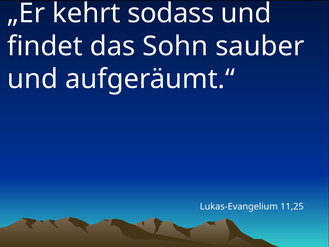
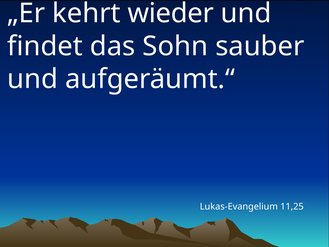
sodass: sodass -> wieder (171, 13)
